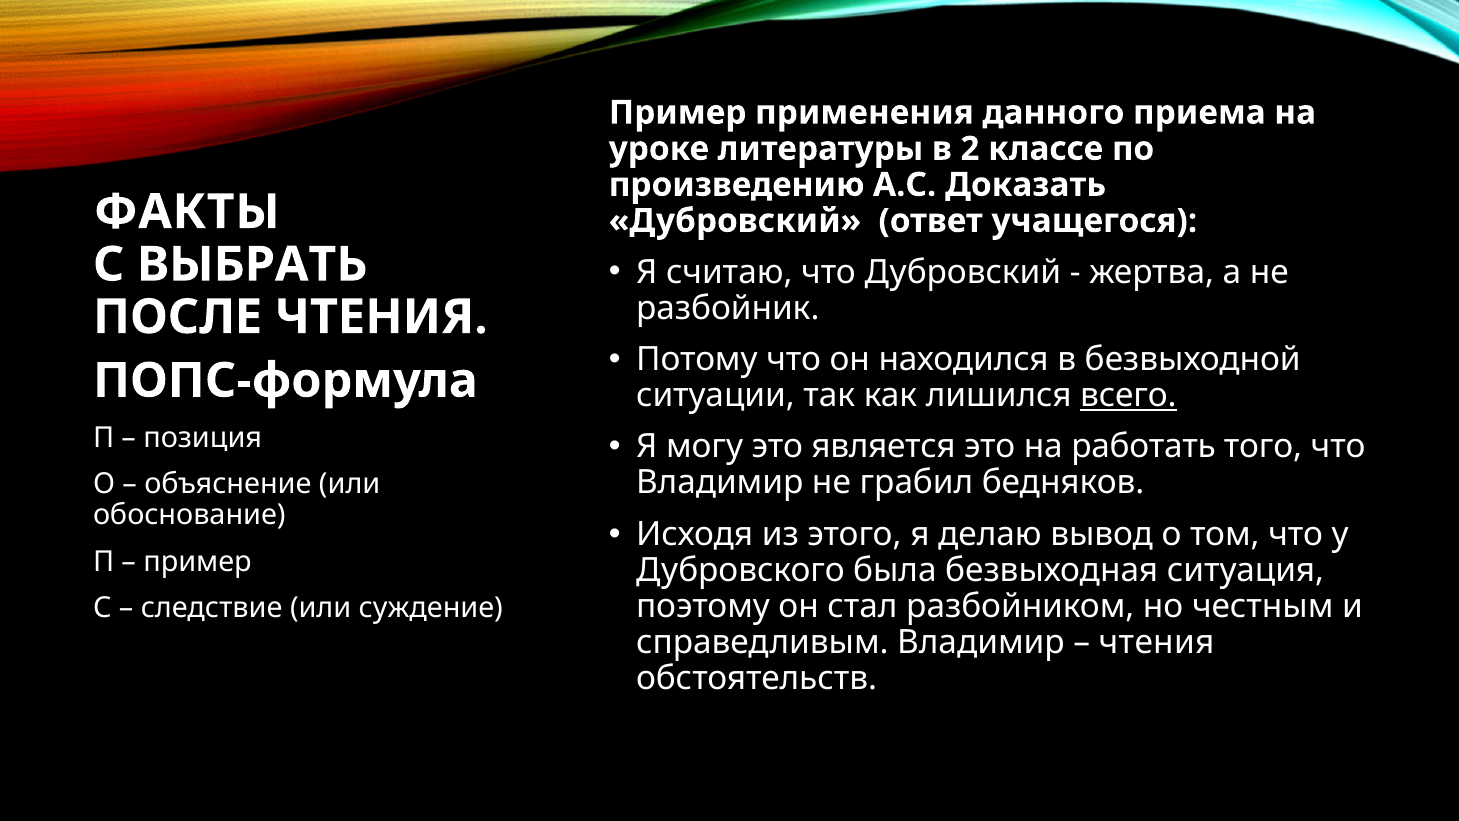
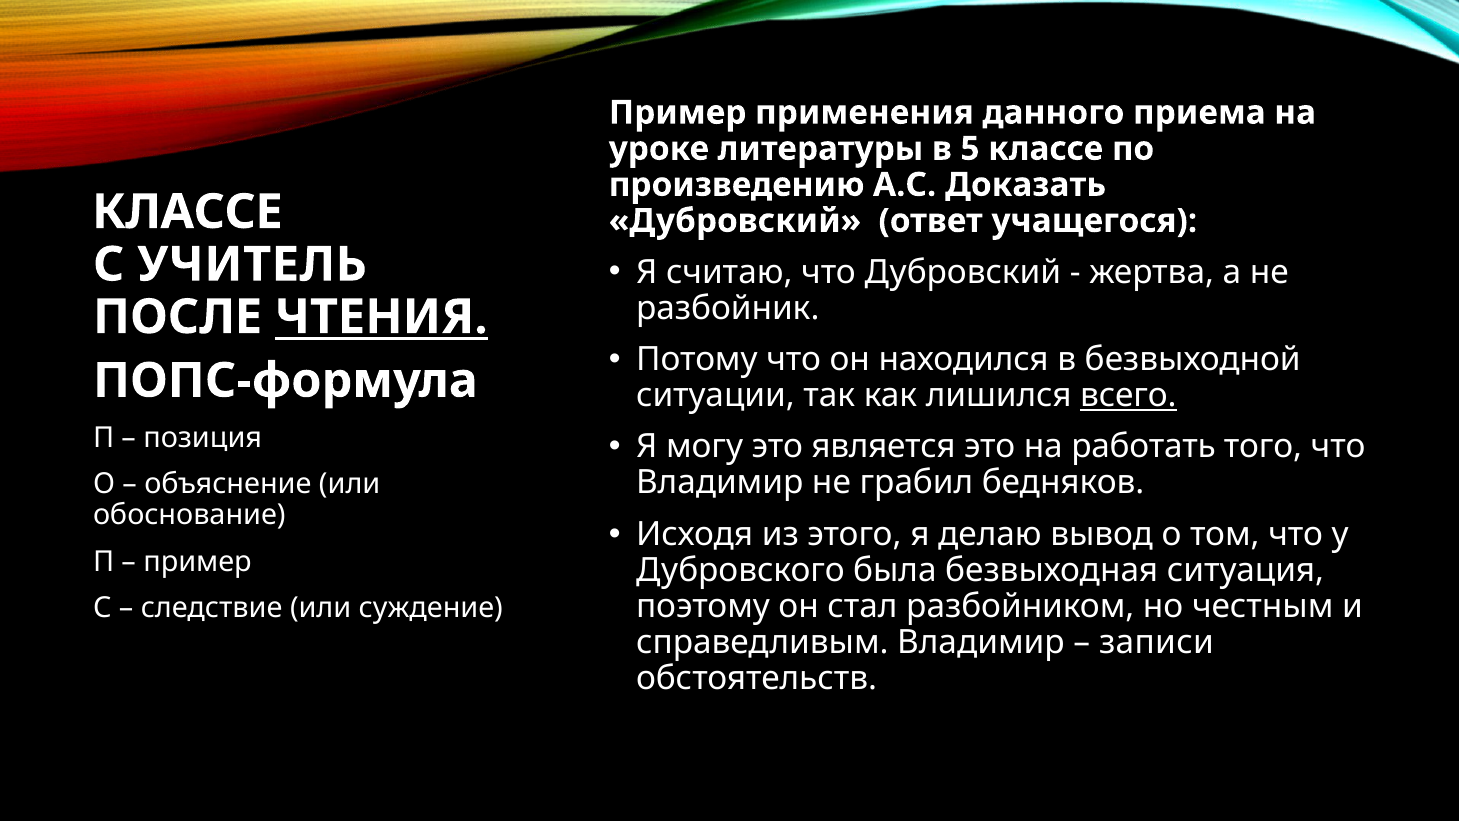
2: 2 -> 5 (970, 149)
ФАКТЫ: ФАКТЫ -> КЛАССЕ (187, 212)
ВЫБРАТЬ: ВЫБРАТЬ -> УЧИТЕЛЬ (252, 264)
ЧТЕНИЯ underline: none -> present (381, 317)
чтения: чтения -> записи (1157, 642)
